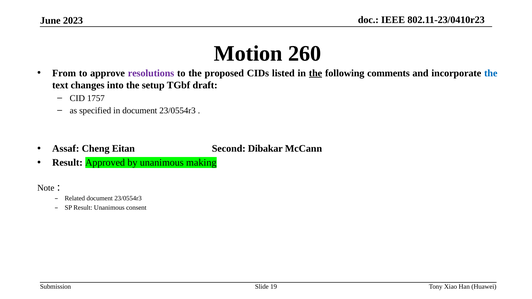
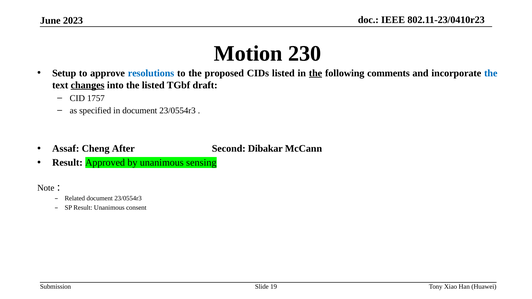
260: 260 -> 230 (305, 53)
From: From -> Setup (64, 73)
resolutions colour: purple -> blue (151, 73)
changes underline: none -> present (88, 85)
the setup: setup -> listed (153, 85)
Eitan: Eitan -> After (123, 149)
making: making -> sensing (201, 163)
